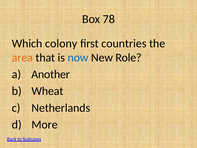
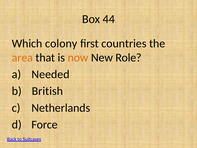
78: 78 -> 44 (109, 19)
now colour: blue -> orange (78, 57)
Another: Another -> Needed (51, 74)
Wheat: Wheat -> British (47, 91)
More: More -> Force (45, 124)
